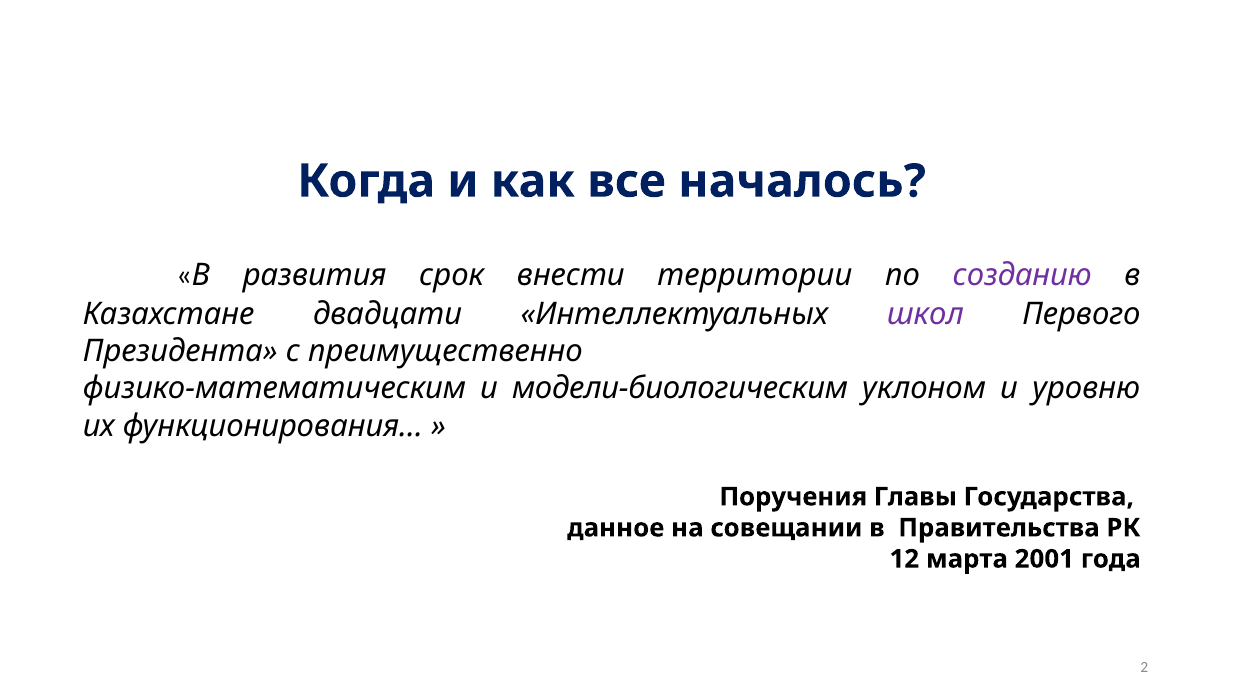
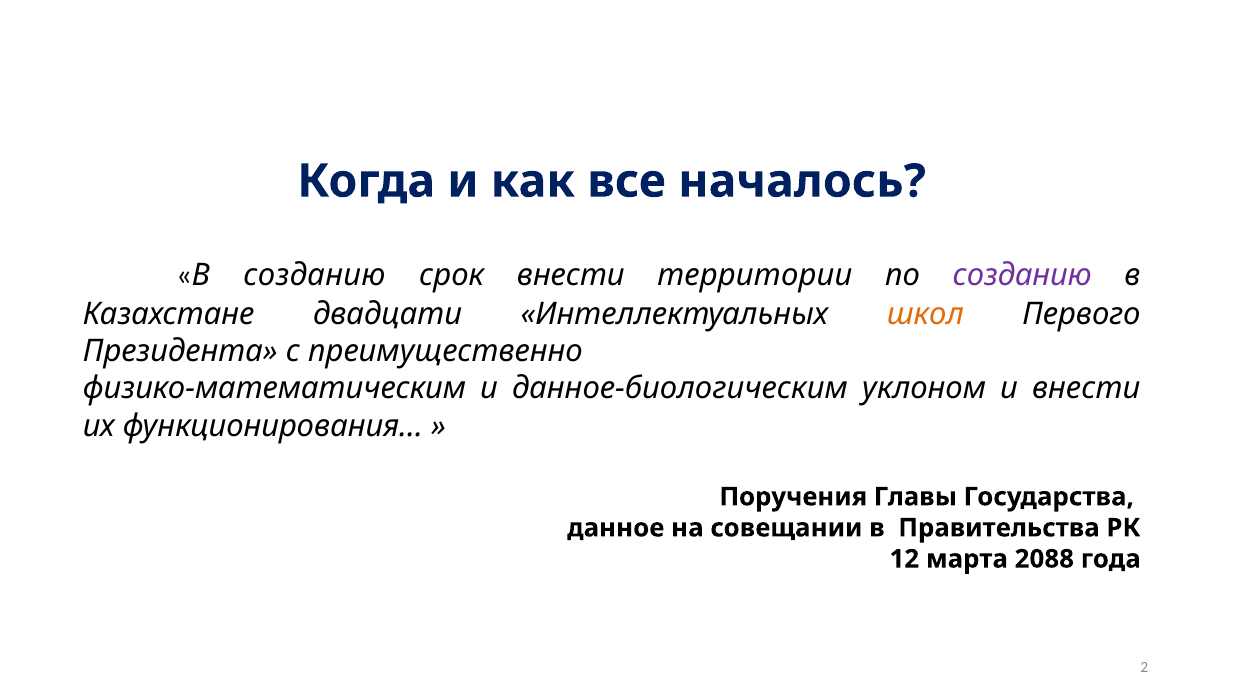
В развития: развития -> созданию (314, 276)
школ colour: purple -> orange (925, 314)
модели-биологическим: модели-биологическим -> данное-биологическим (680, 389)
и уровню: уровню -> внести (1086, 389)
2001: 2001 -> 2088 (1044, 559)
